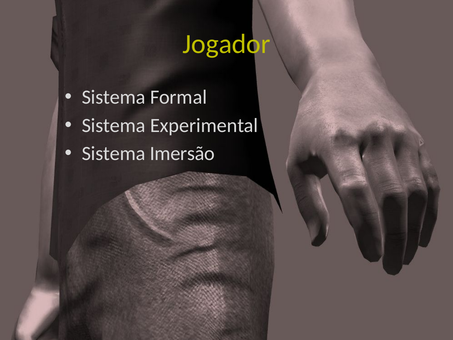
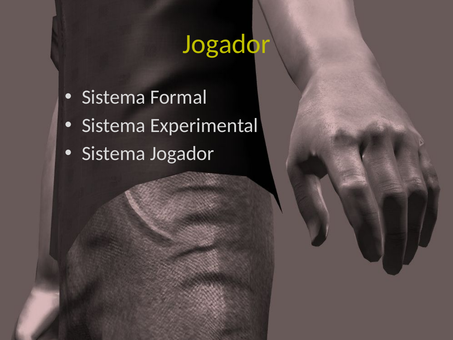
Sistema Imersão: Imersão -> Jogador (182, 154)
